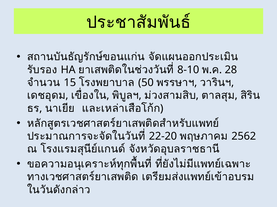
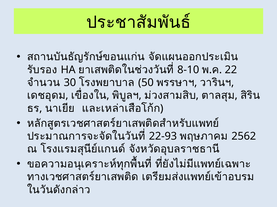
28: 28 -> 22 (231, 70)
15: 15 -> 30 (70, 83)
22-20: 22-20 -> 22-93 (163, 137)
